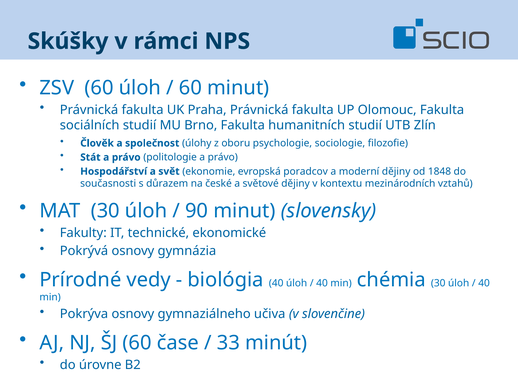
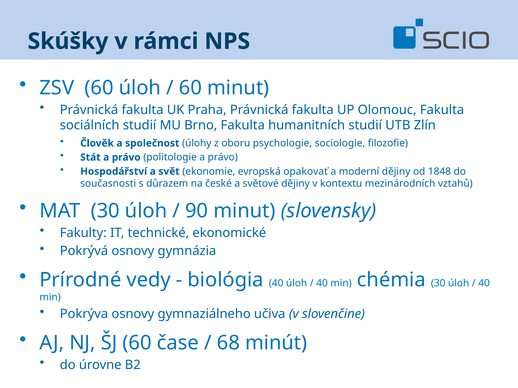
poradcov: poradcov -> opakovať (306, 172)
33: 33 -> 68 (228, 343)
